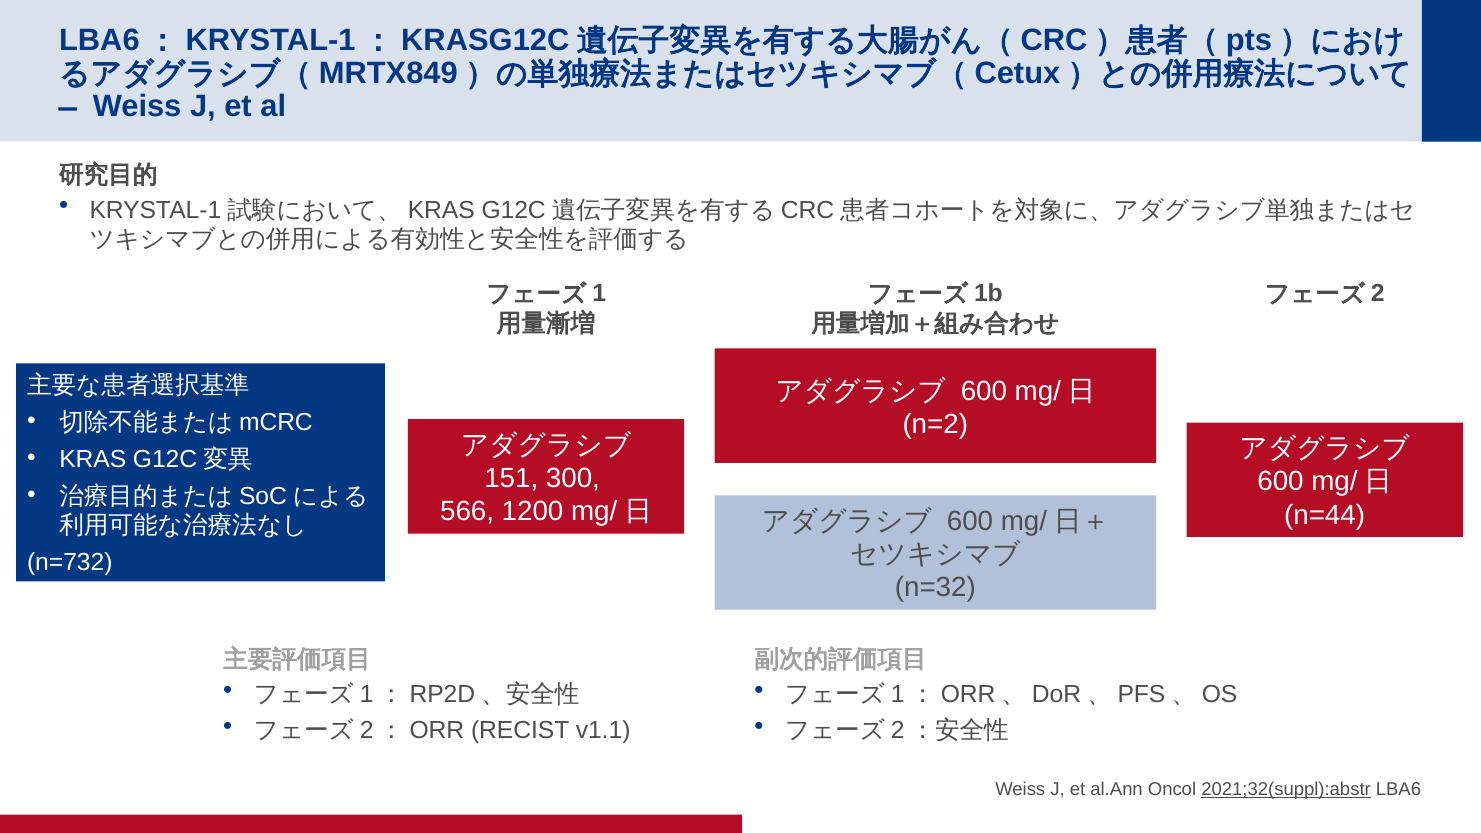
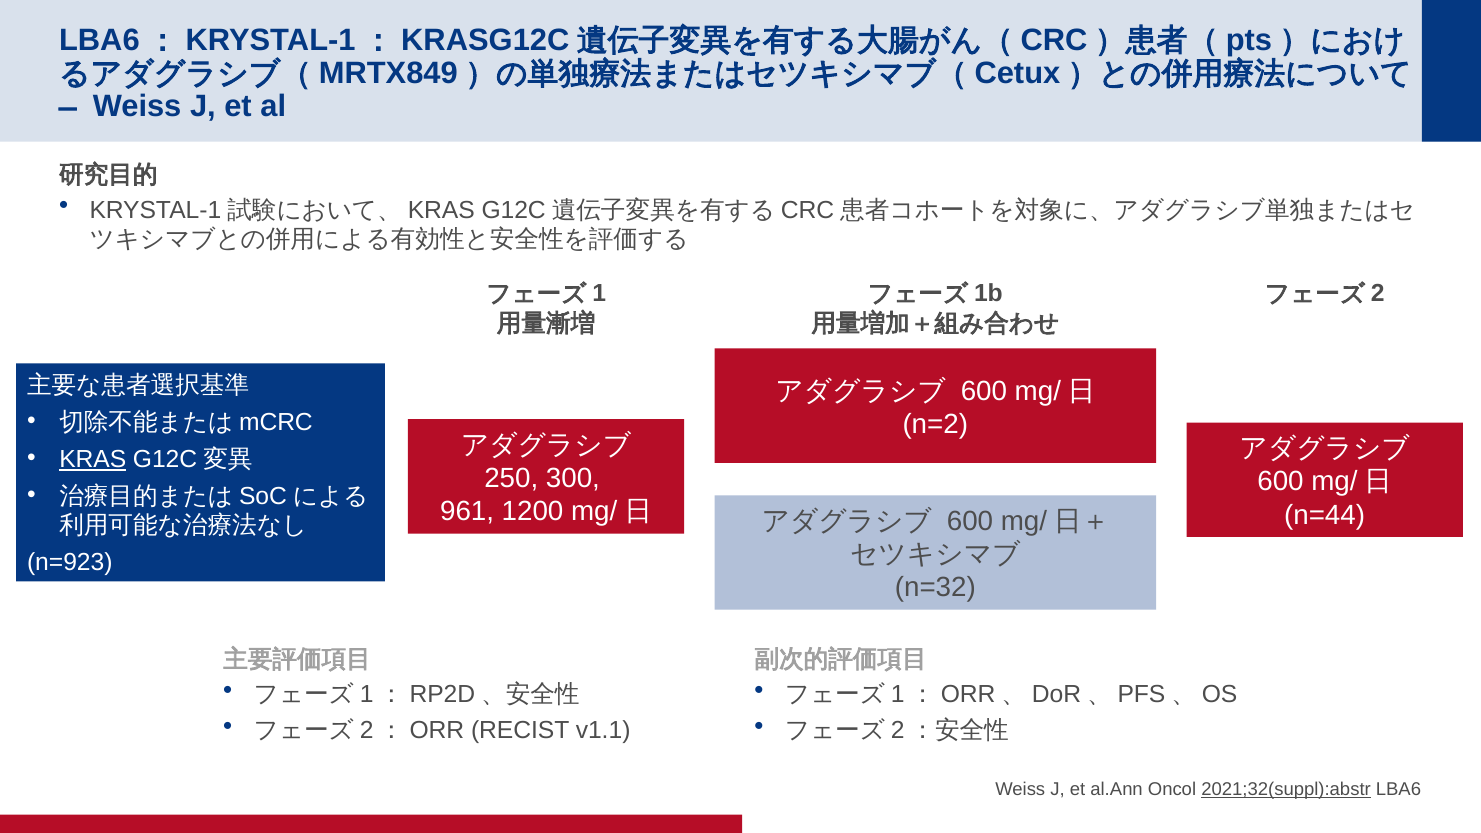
KRAS underline: none -> present (93, 459)
151: 151 -> 250 (511, 478)
566: 566 -> 961 (467, 512)
n=732: n=732 -> n=923 (70, 563)
